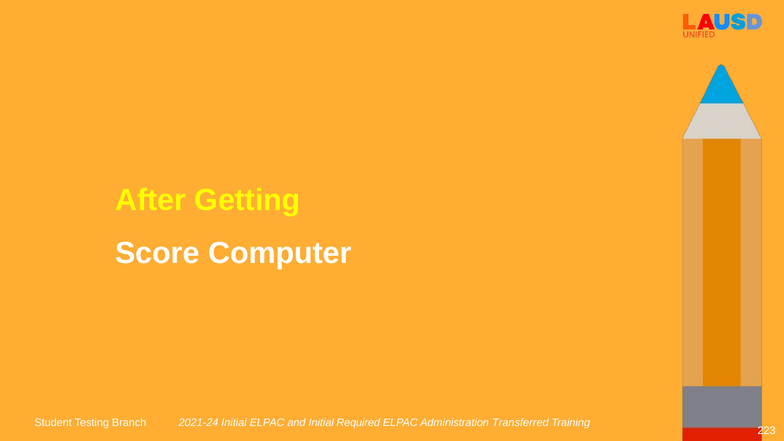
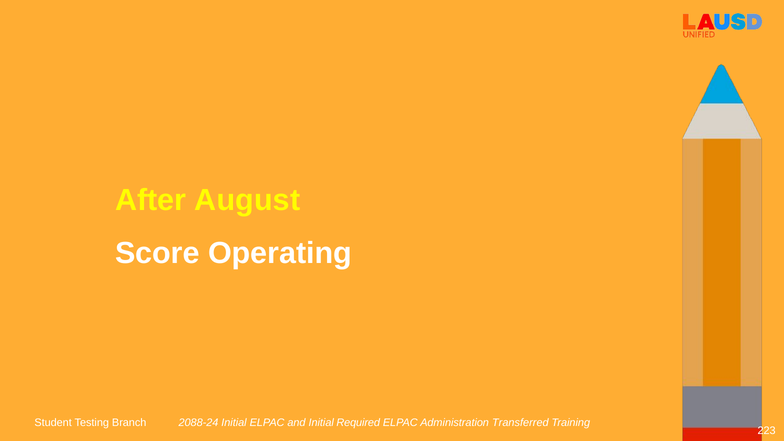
Getting: Getting -> August (247, 200)
Computer: Computer -> Operating (280, 253)
2021-24: 2021-24 -> 2088-24 (198, 423)
